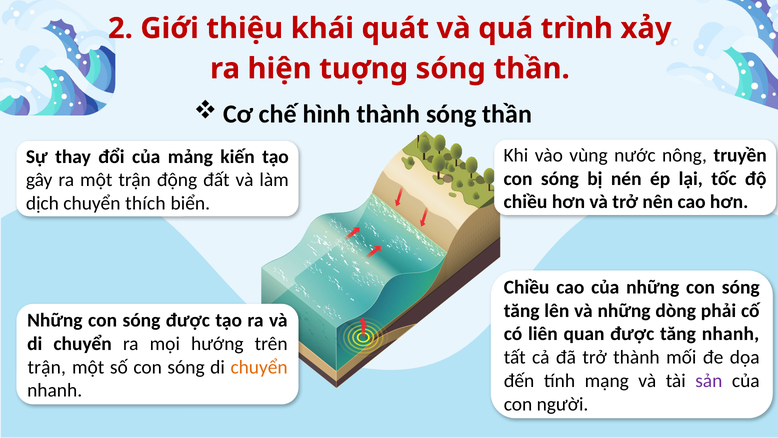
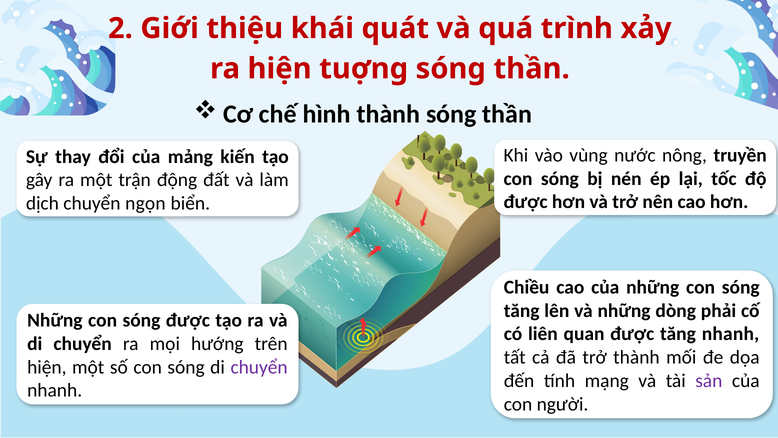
chiều: chiều -> được (526, 202)
thích: thích -> ngọn (145, 203)
trận: trận -> hiện (47, 367)
chuyển colour: orange -> purple (259, 367)
